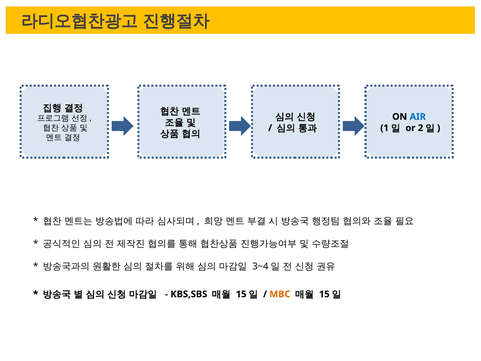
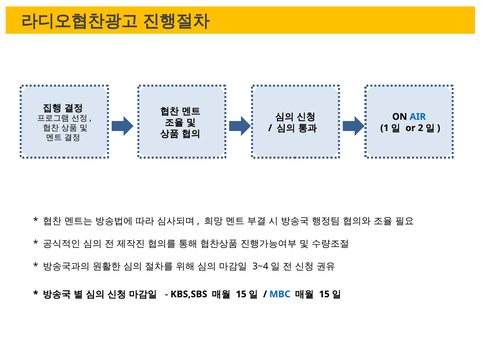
MBC colour: orange -> blue (280, 294)
